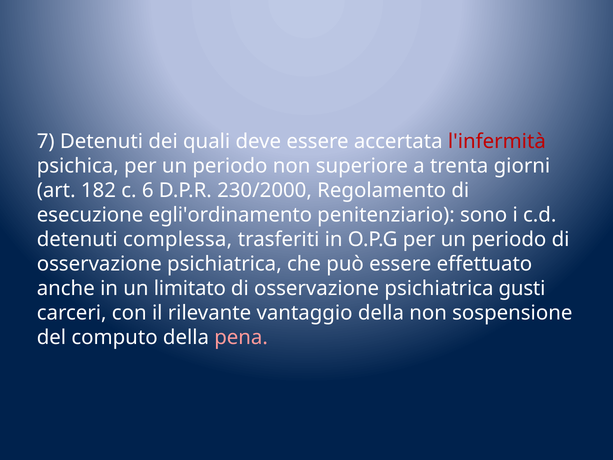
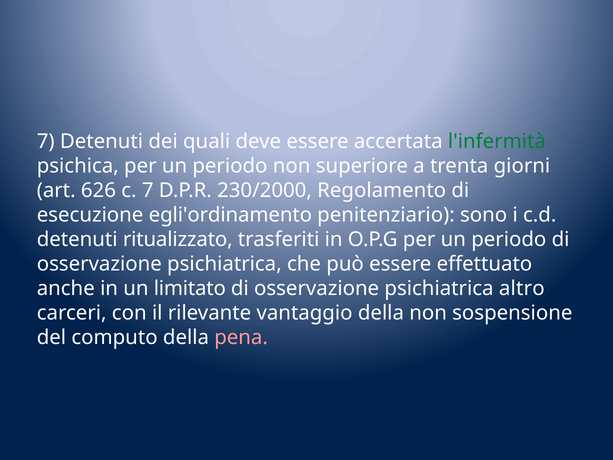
l'infermità colour: red -> green (497, 141)
182: 182 -> 626 (98, 190)
c 6: 6 -> 7 (148, 190)
complessa: complessa -> ritualizzato (178, 239)
gusti: gusti -> altro (522, 288)
